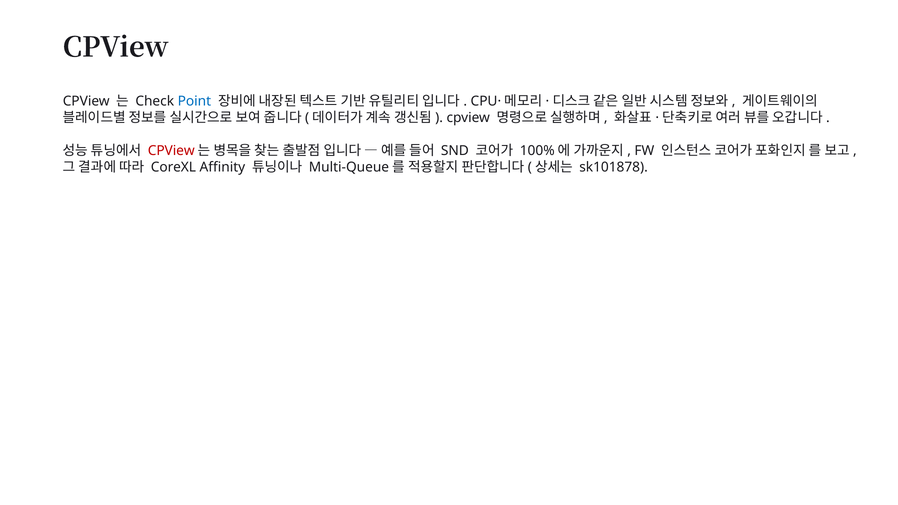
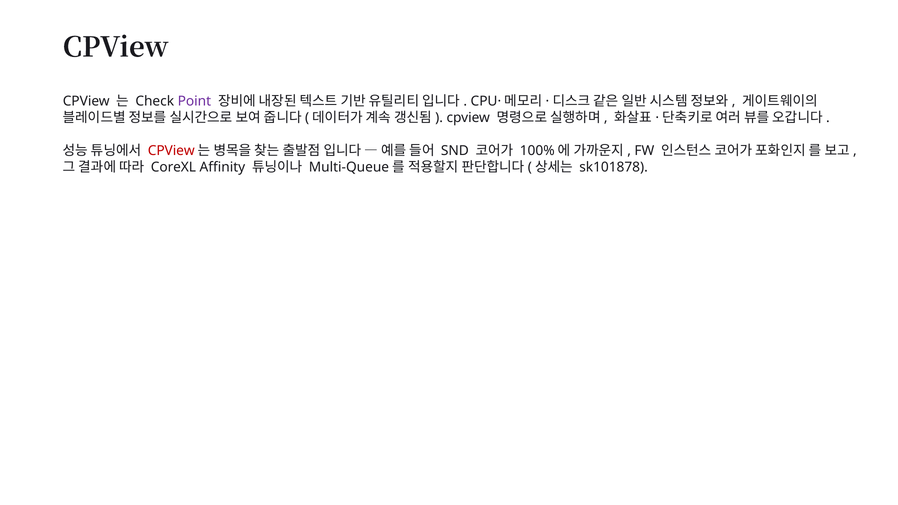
Point colour: blue -> purple (194, 101)
